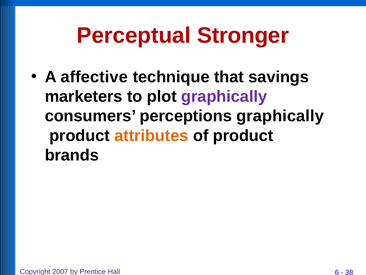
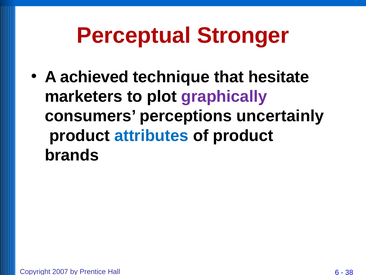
affective: affective -> achieved (94, 77)
savings: savings -> hesitate (279, 77)
perceptions graphically: graphically -> uncertainly (280, 116)
attributes colour: orange -> blue (151, 135)
